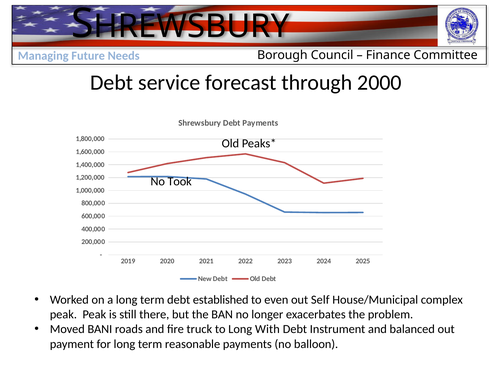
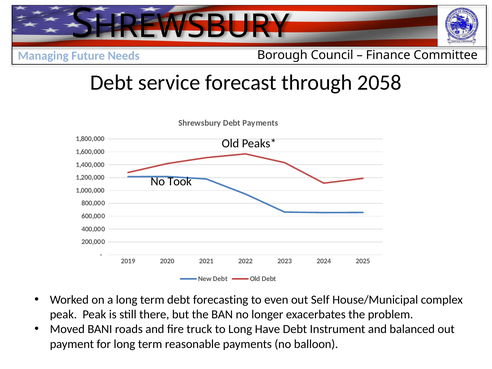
2000: 2000 -> 2058 (379, 83)
established: established -> forecasting (221, 300)
With: With -> Have (267, 329)
